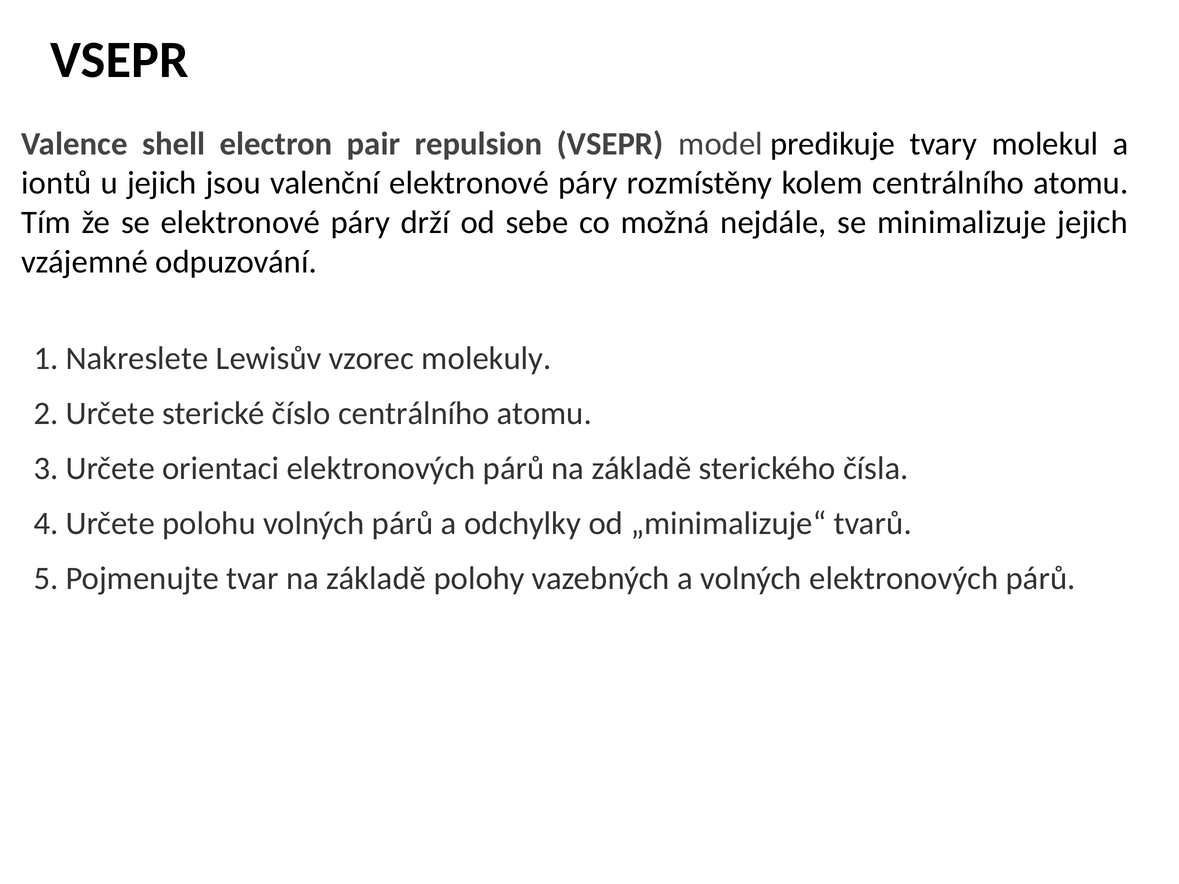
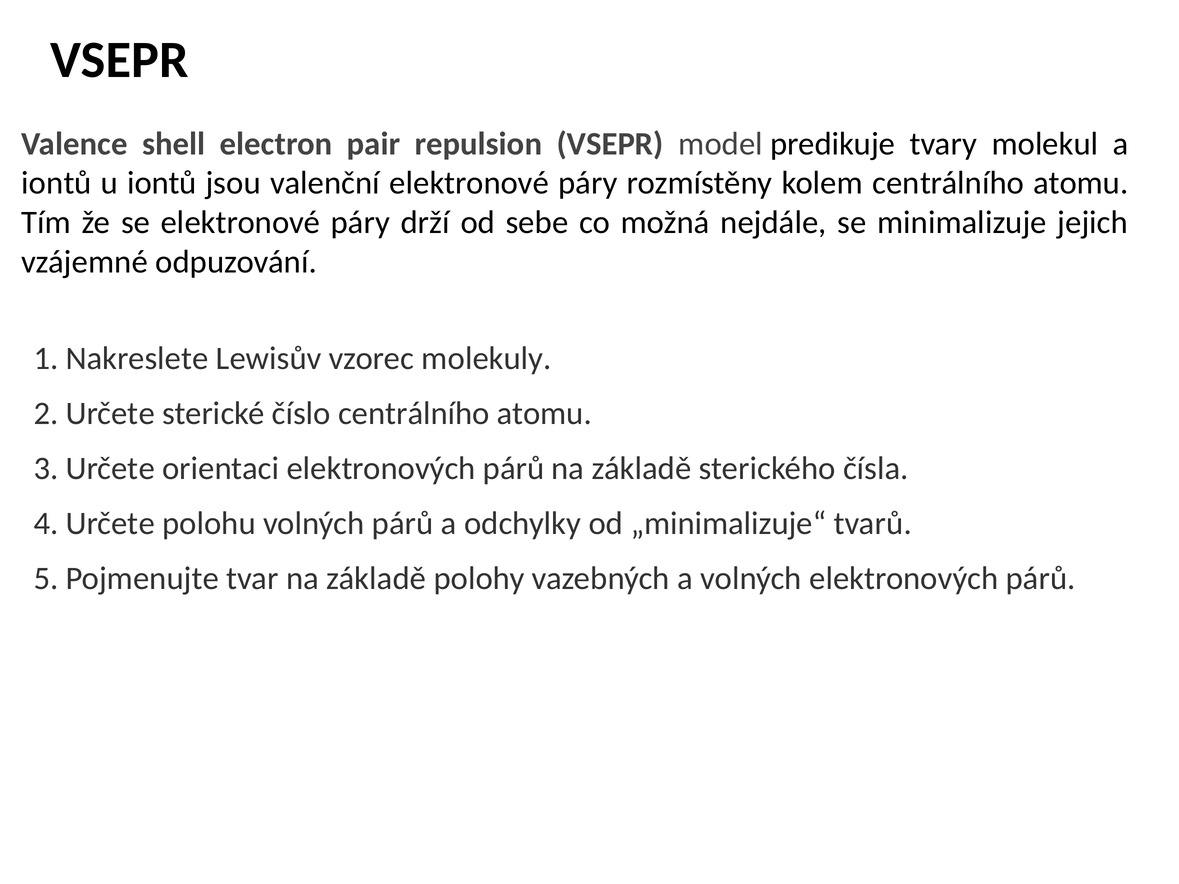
u jejich: jejich -> iontů (162, 183)
